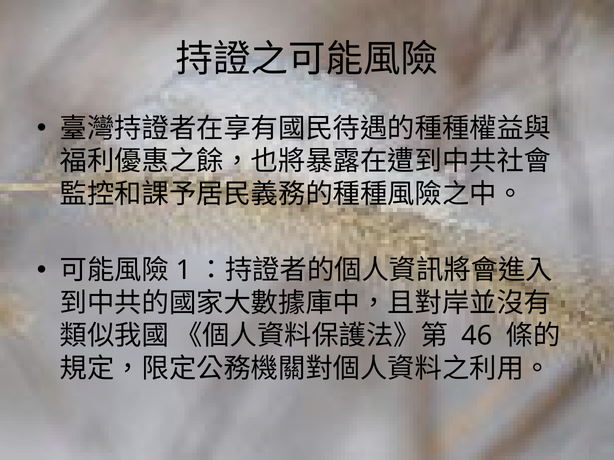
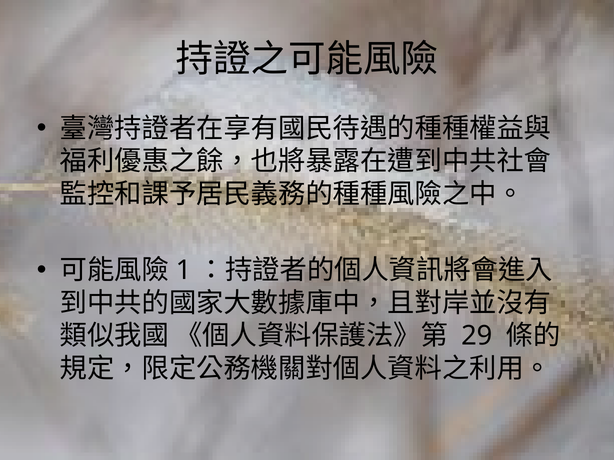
46: 46 -> 29 (477, 336)
